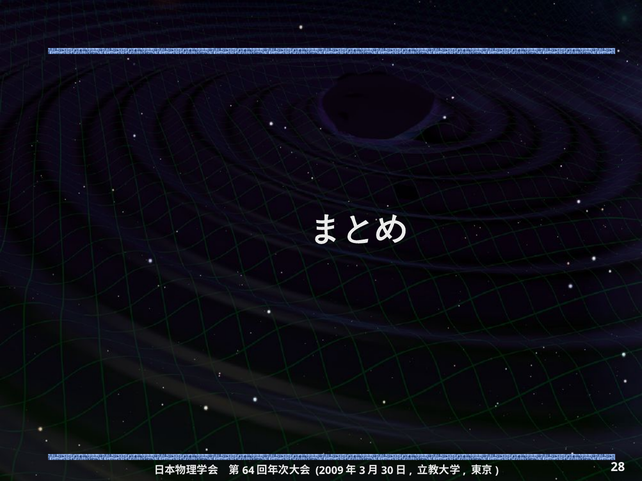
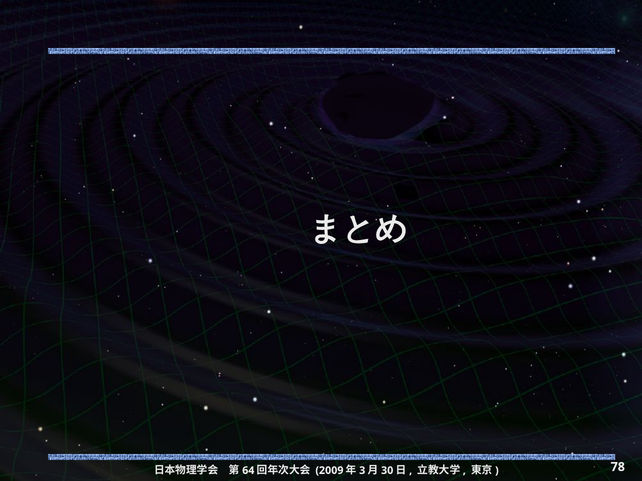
28: 28 -> 78 (618, 467)
